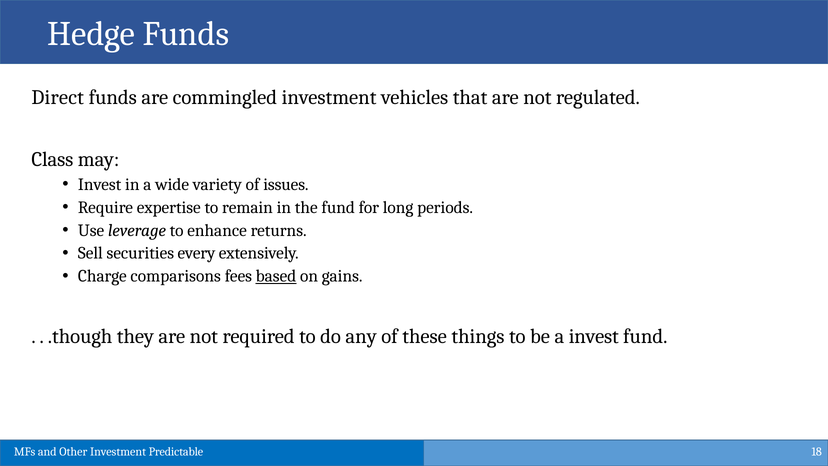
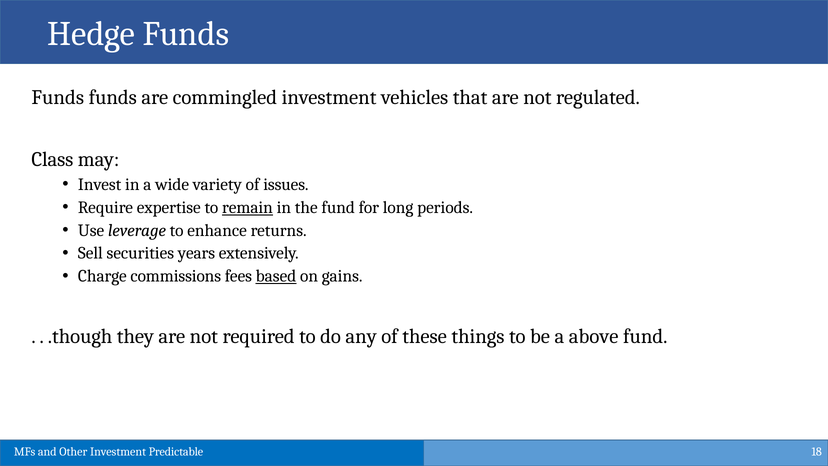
Direct: Direct -> Funds (58, 98)
remain underline: none -> present (247, 207)
every: every -> years (196, 253)
comparisons: comparisons -> commissions (176, 276)
a invest: invest -> above (594, 336)
